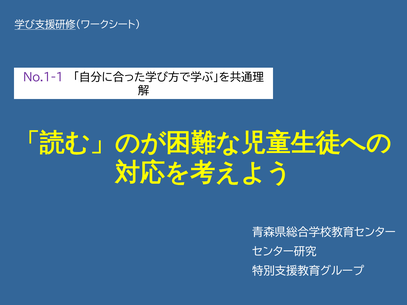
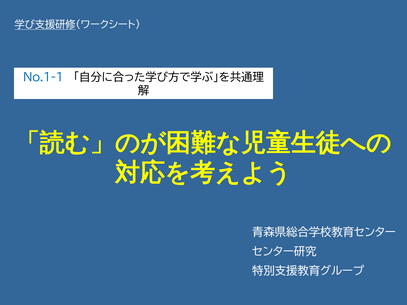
No.1-1 colour: purple -> blue (43, 77)
